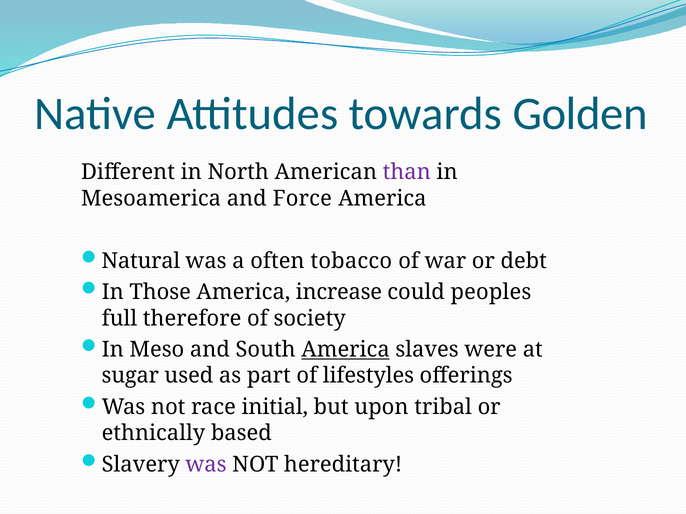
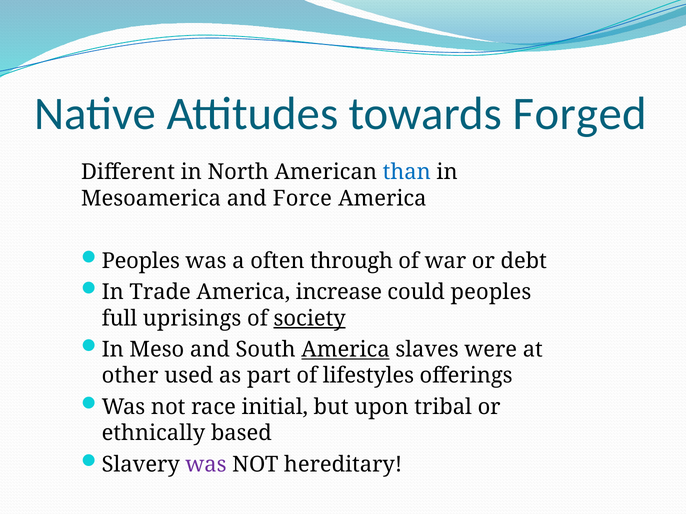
Golden: Golden -> Forged (580, 114)
than colour: purple -> blue (407, 172)
Natural: Natural -> Peoples (141, 261)
tobacco: tobacco -> through (351, 261)
Those: Those -> Trade (160, 292)
therefore: therefore -> uprisings (192, 319)
society underline: none -> present (310, 319)
sugar: sugar -> other (130, 376)
